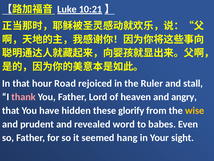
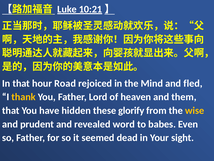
Ruler: Ruler -> Mind (152, 83)
stall: stall -> fled (193, 83)
thank colour: pink -> yellow (24, 97)
angry: angry -> them (184, 97)
hang: hang -> dead (127, 137)
